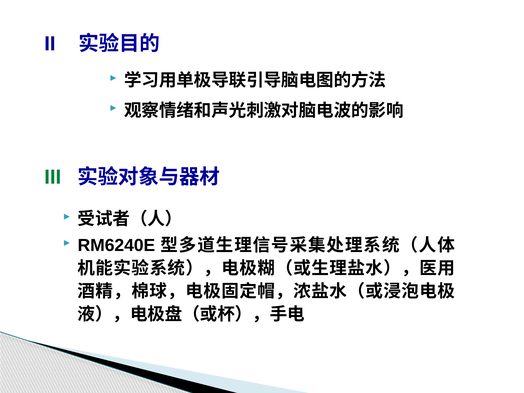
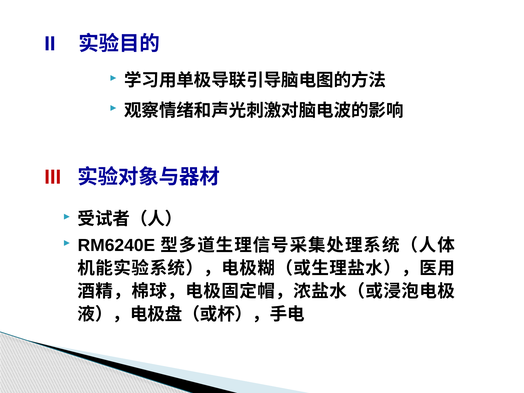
III colour: green -> red (53, 177)
